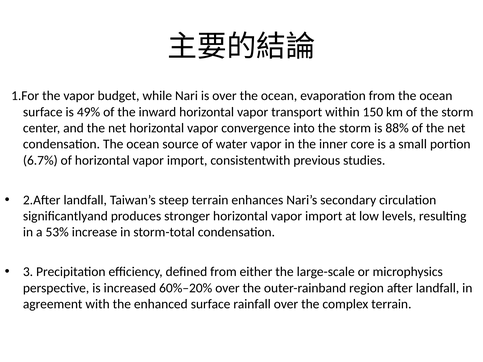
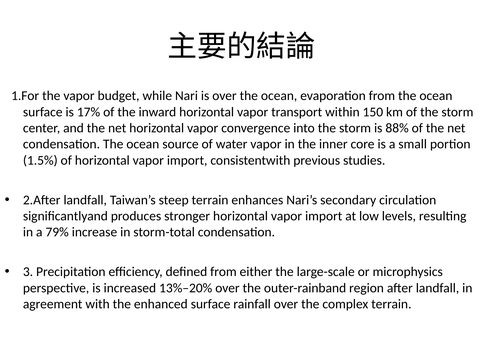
49%: 49% -> 17% (89, 112)
6.7%: 6.7% -> 1.5% (40, 160)
53%: 53% -> 79% (57, 232)
60%–20%: 60%–20% -> 13%–20% (186, 288)
